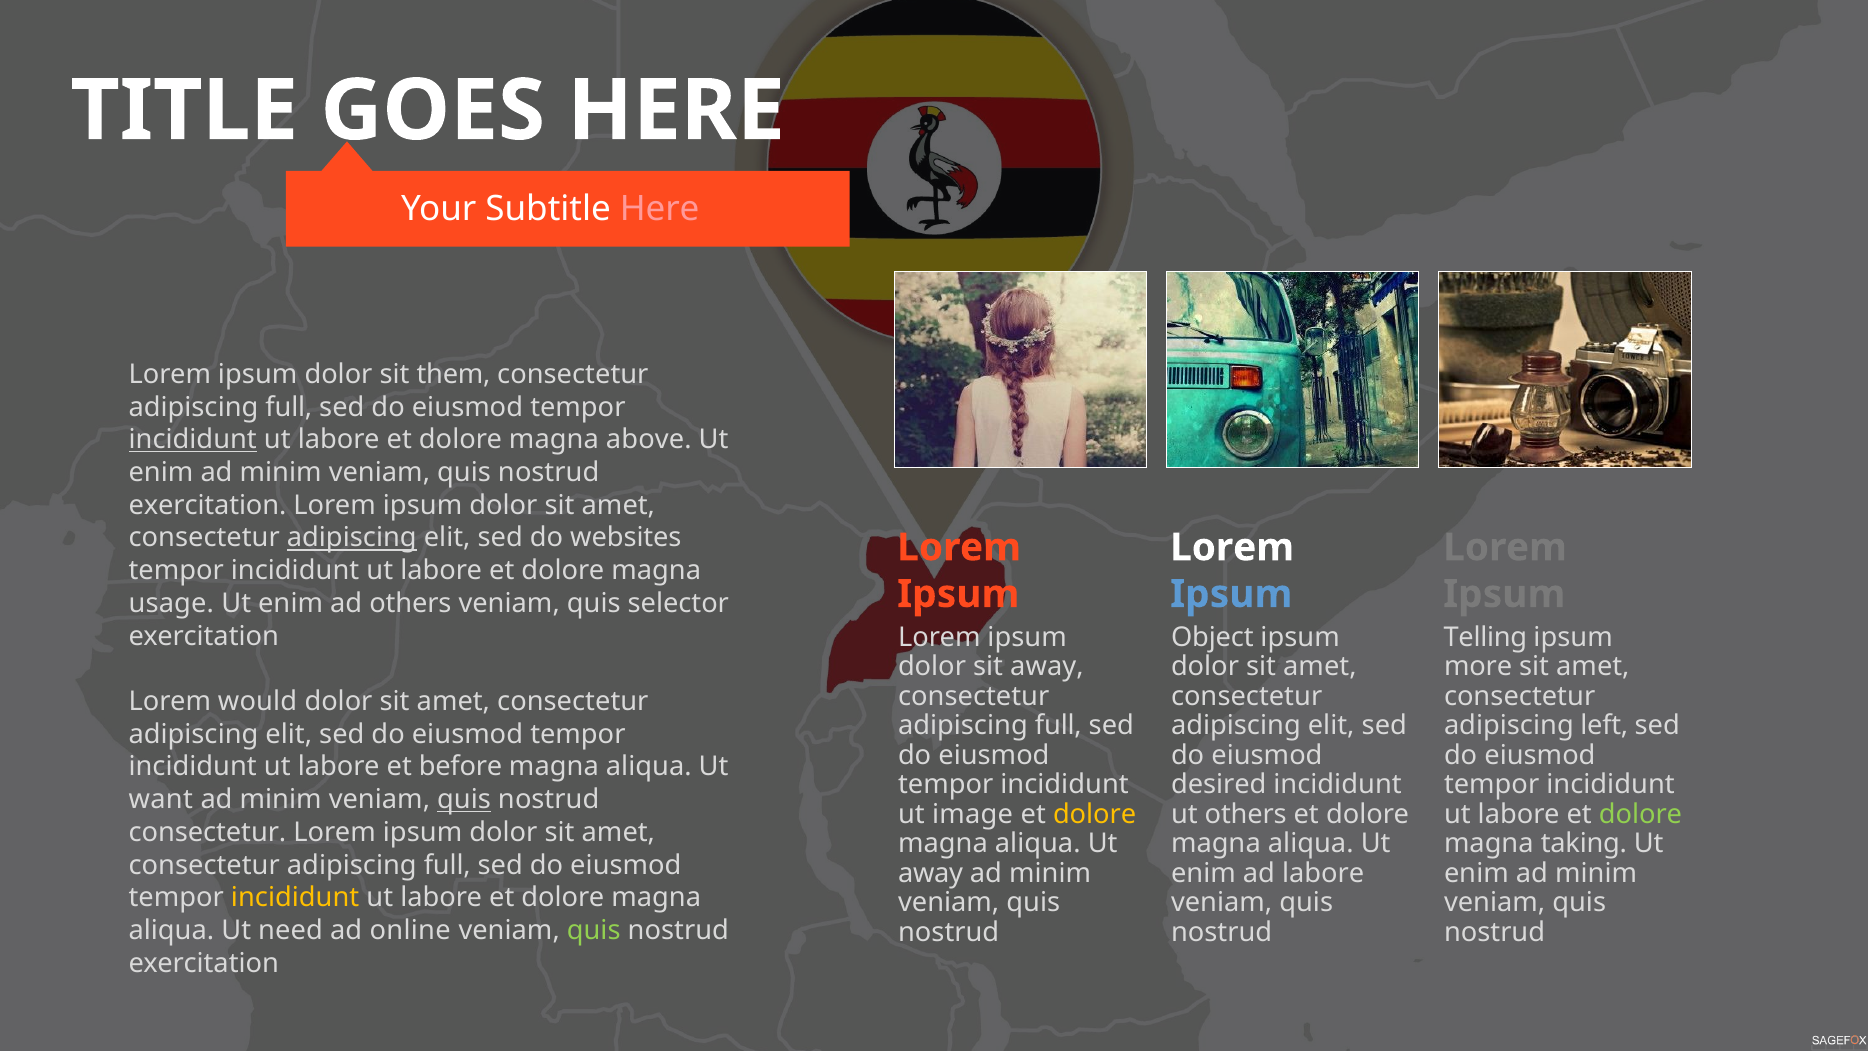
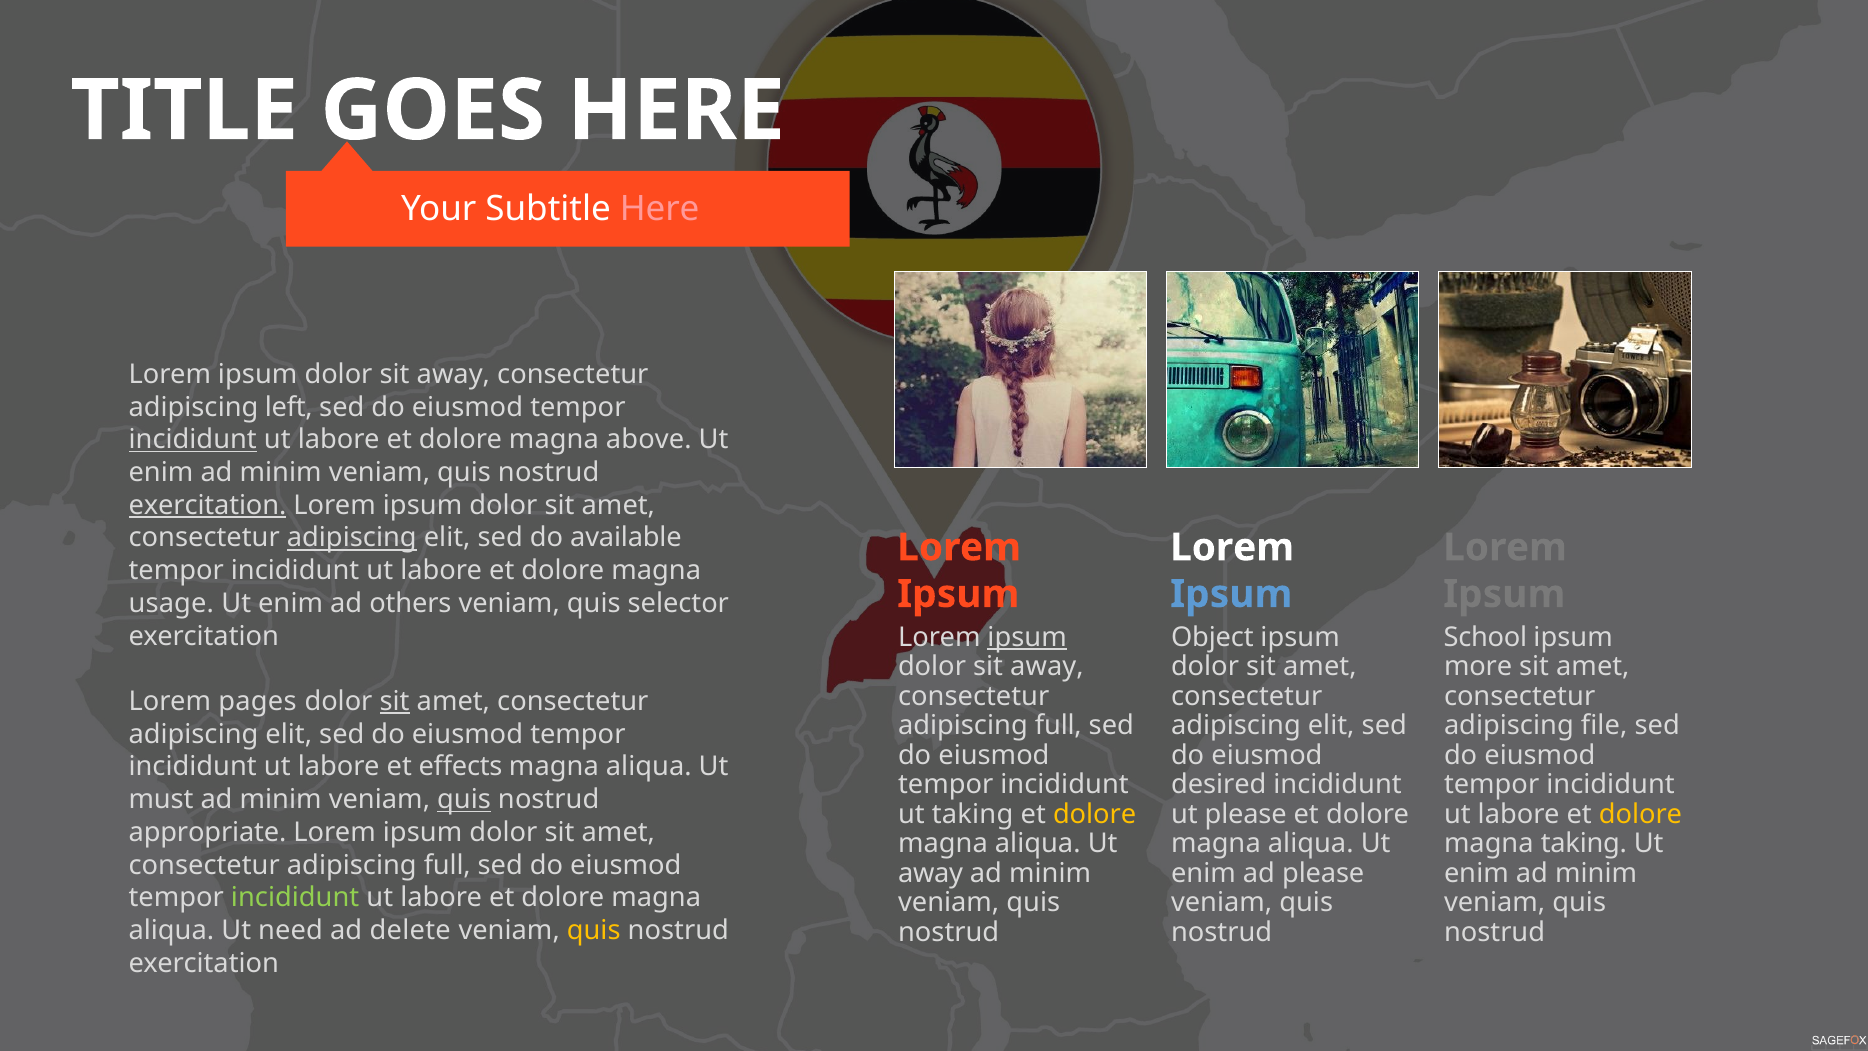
them: them -> away (453, 374)
full: full -> left (289, 407)
exercitation underline: none -> present (207, 505)
websites: websites -> available (626, 538)
ipsum underline: none -> present (1027, 637)
Telling: Telling -> School (1485, 637)
would: would -> pages (258, 701)
sit underline: none -> present (395, 701)
left: left -> file (1604, 726)
before: before -> effects (461, 767)
want: want -> must (161, 799)
ut image: image -> taking (973, 814)
ut others: others -> please (1246, 814)
dolore colour: light green -> yellow (1641, 814)
consectetur: consectetur -> appropriate (207, 832)
ad labore: labore -> please (1323, 873)
incididunt colour: yellow -> light green (295, 898)
online: online -> delete (410, 930)
quis colour: light green -> yellow (594, 930)
